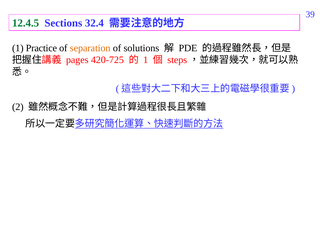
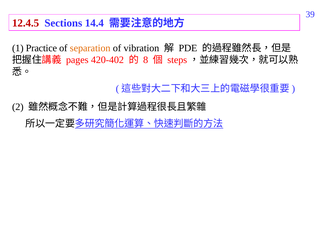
12.4.5 colour: green -> red (26, 23)
32.4: 32.4 -> 14.4 (94, 23)
solutions: solutions -> vibration (141, 48)
420-725: 420-725 -> 420-402 (107, 60)
1: 1 -> 8 (146, 60)
